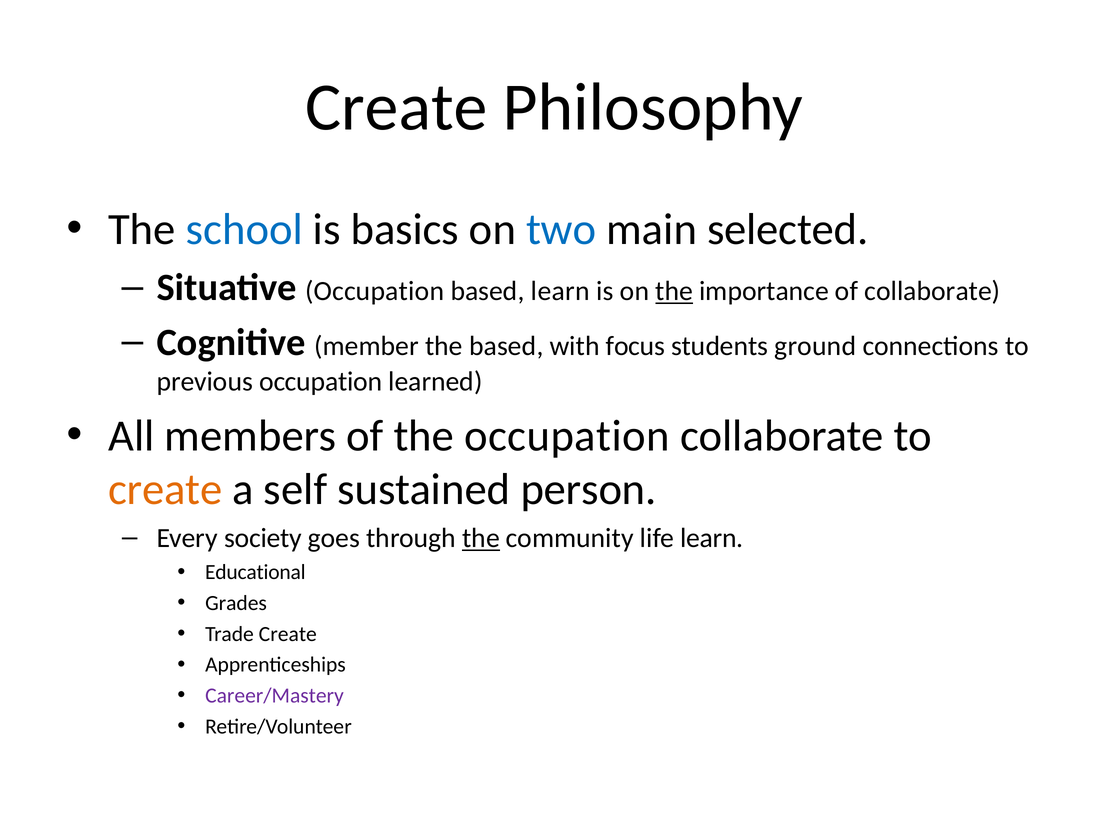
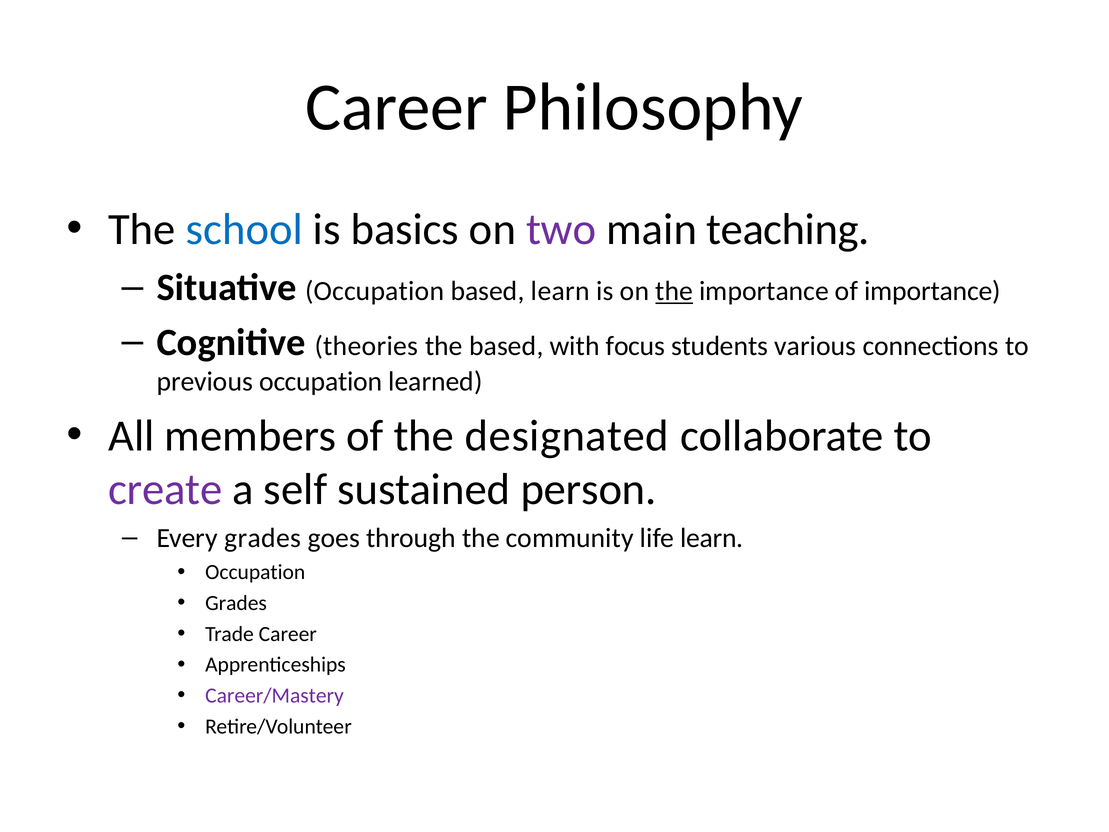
Create: Create -> Career (396, 107)
two colour: blue -> purple (561, 230)
selected: selected -> teaching (788, 230)
of collaborate: collaborate -> importance (932, 291)
member: member -> theories (366, 346)
ground: ground -> various (815, 346)
the occupation: occupation -> designated (567, 436)
create colour: orange -> purple (165, 490)
Every society: society -> grades (263, 538)
the underline: present -> none (481, 538)
Educational: Educational -> Occupation (255, 572)
Trade Create: Create -> Career (288, 634)
